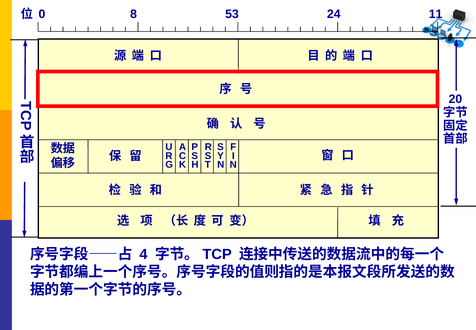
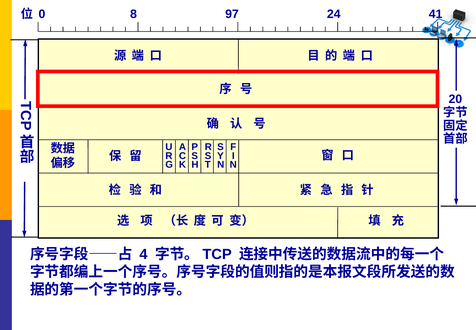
53: 53 -> 97 (232, 14)
11: 11 -> 41 (436, 14)
